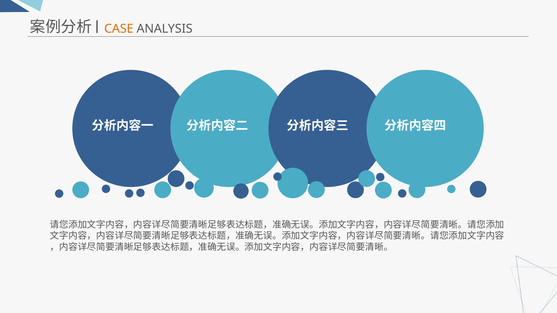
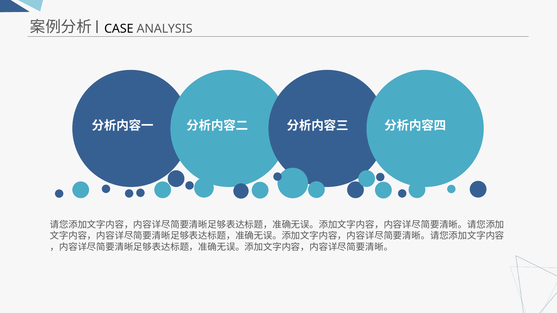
CASE colour: orange -> black (119, 29)
